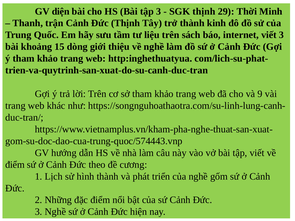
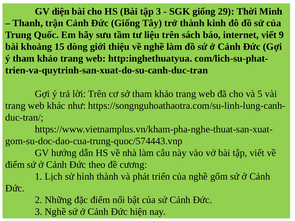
SGK thịnh: thịnh -> giống (204, 11)
Đức Thịnh: Thịnh -> Giống (126, 23)
viết 3: 3 -> 9 (281, 35)
9: 9 -> 5 (260, 94)
